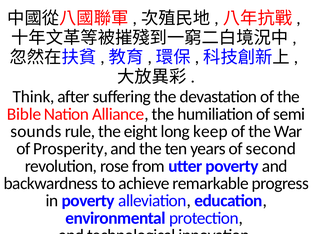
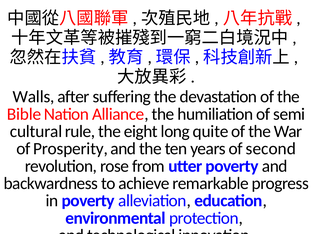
Think: Think -> Walls (34, 97)
sounds: sounds -> cultural (36, 131)
keep: keep -> quite (211, 131)
